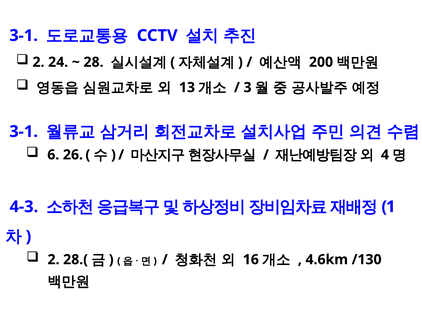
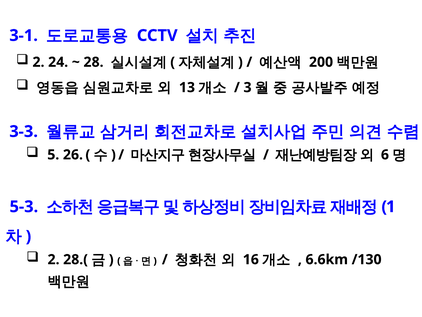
3-1: 3-1 -> 3-3 (24, 131)
6: 6 -> 5 (53, 155)
4: 4 -> 6 (385, 155)
4-3: 4-3 -> 5-3 (24, 206)
4.6km: 4.6km -> 6.6km (327, 259)
